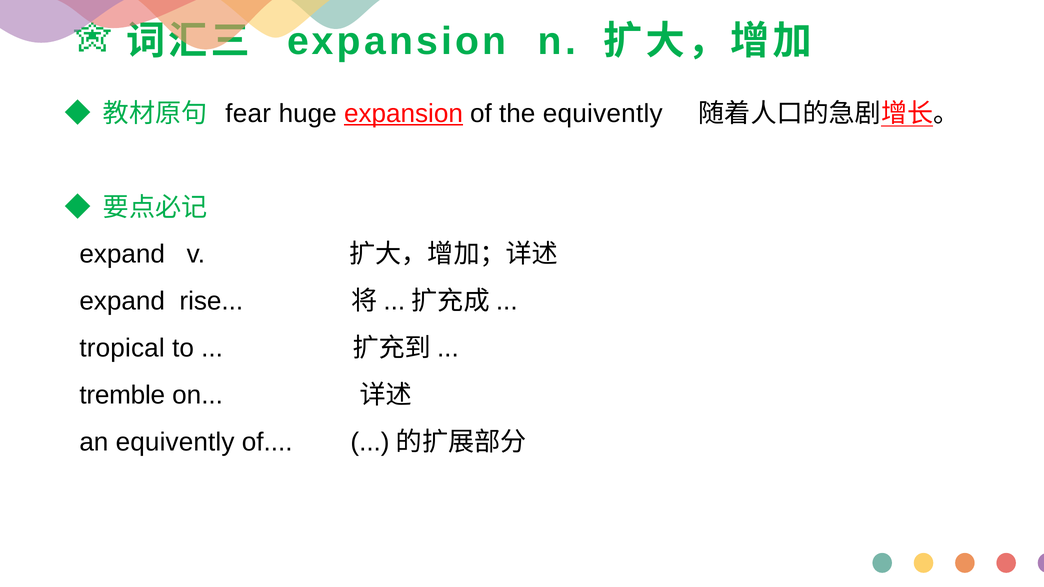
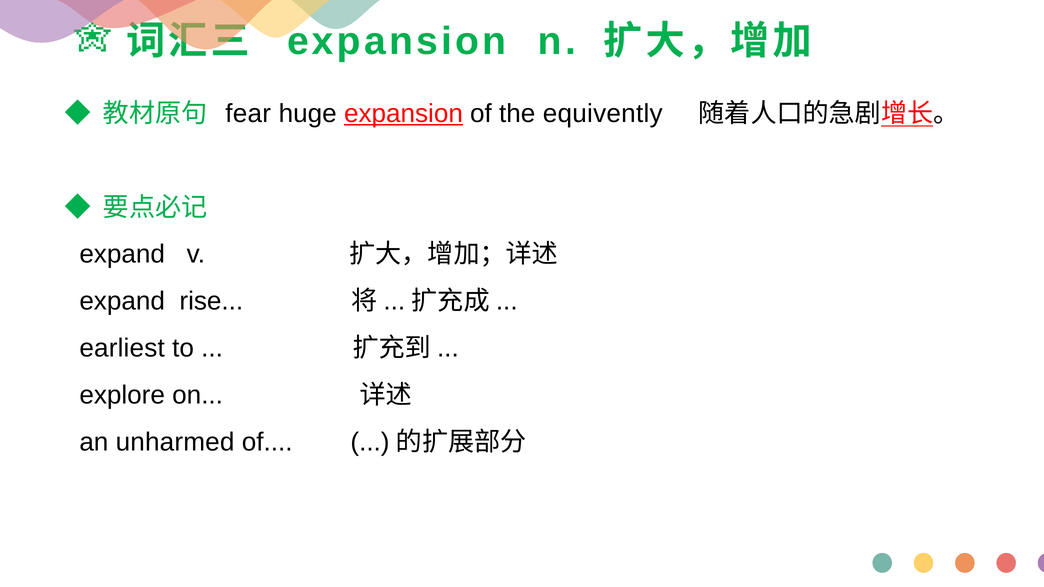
tropical: tropical -> earliest (122, 348)
tremble: tremble -> explore (122, 395)
an equivently: equivently -> unharmed (175, 442)
